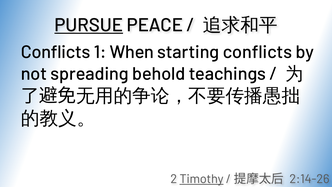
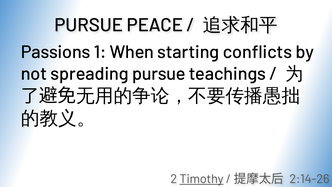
PURSUE underline: present -> none (89, 25)
Conflicts: Conflicts -> Passions (56, 52)
spreading behold: behold -> pursue (159, 74)
